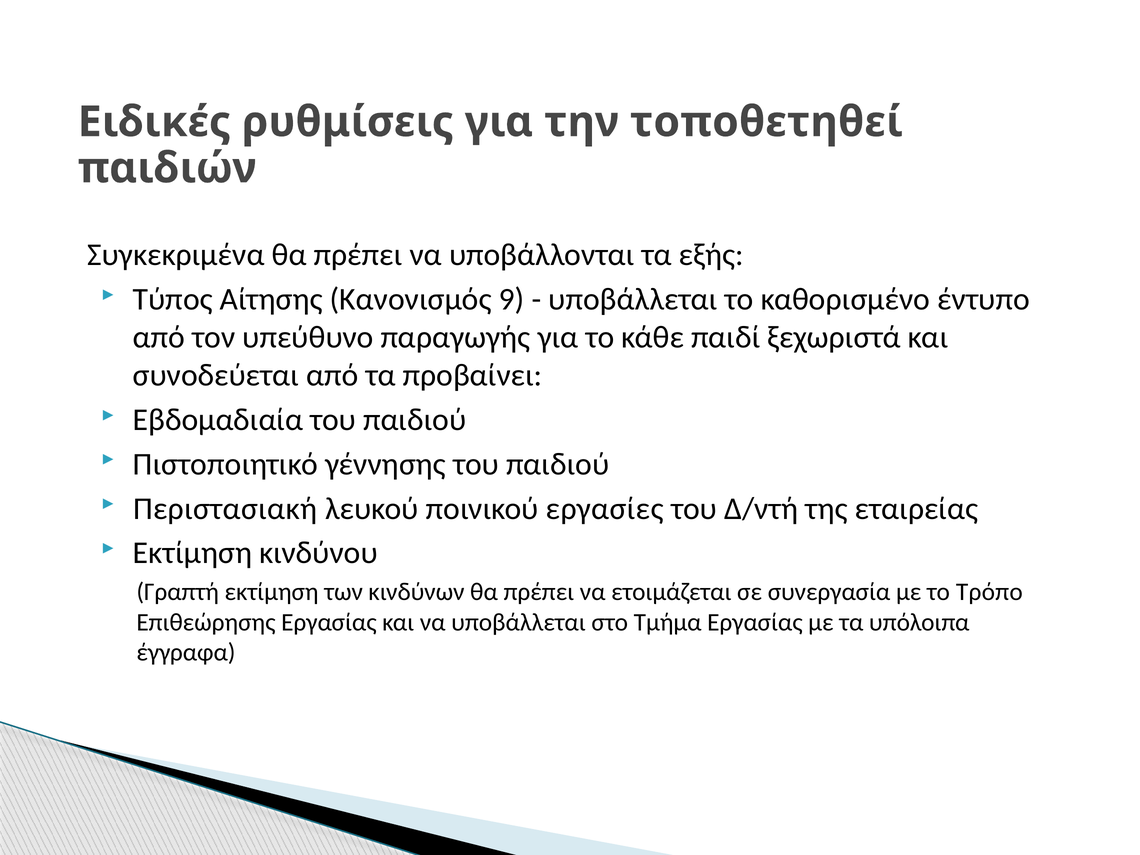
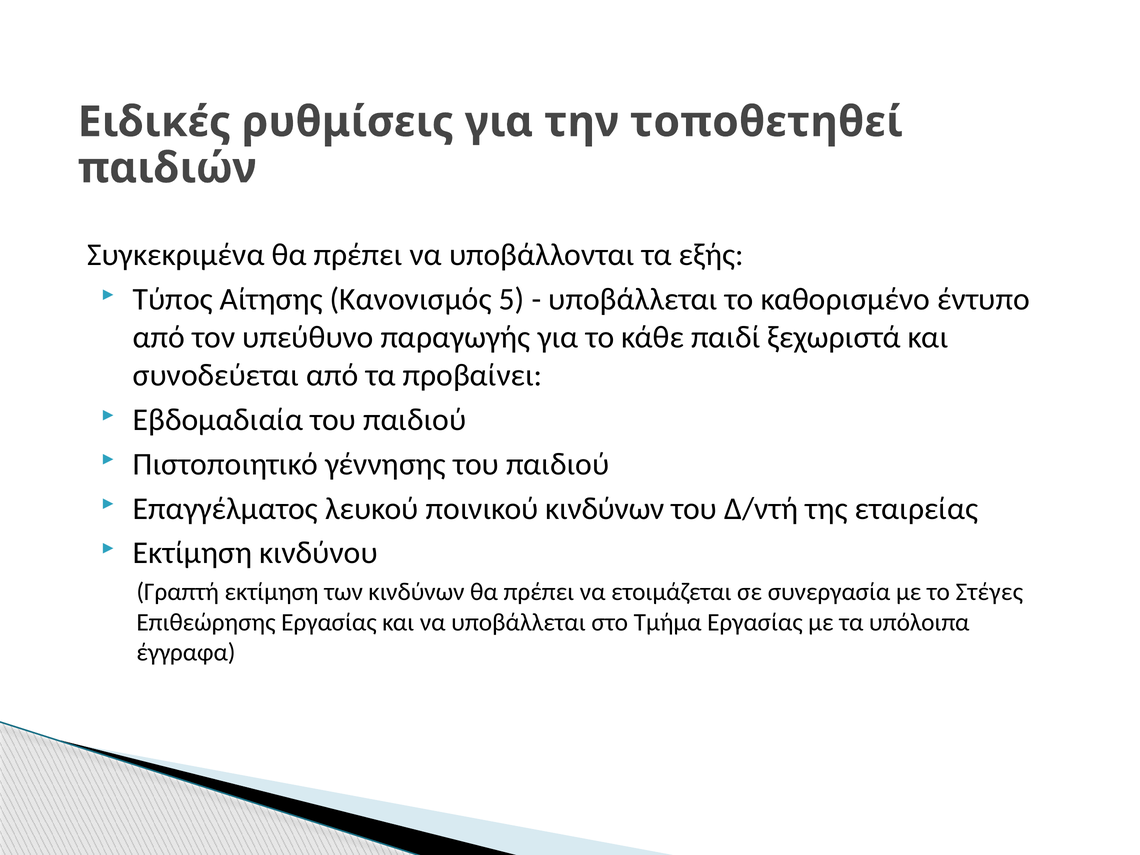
9: 9 -> 5 (512, 299)
Περιστασιακή: Περιστασιακή -> Επαγγέλματος (225, 509)
ποινικού εργασίες: εργασίες -> κινδύνων (605, 509)
Τρόπο: Τρόπο -> Στέγες (989, 592)
